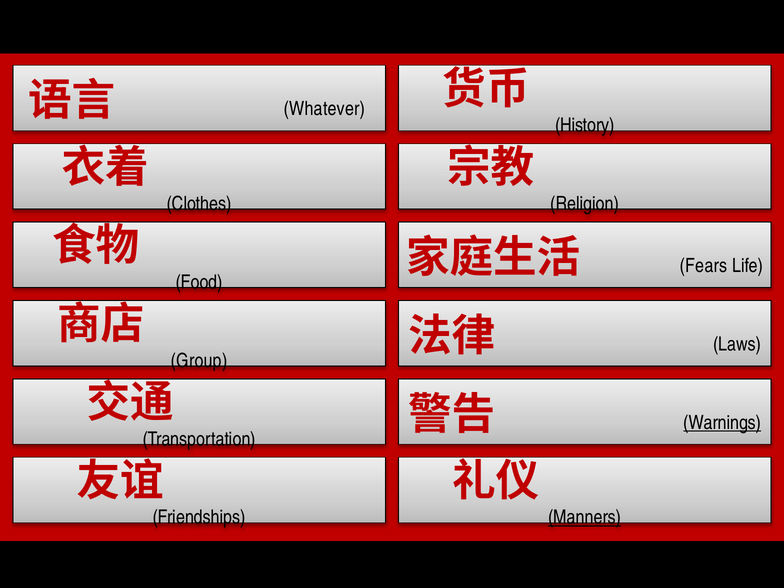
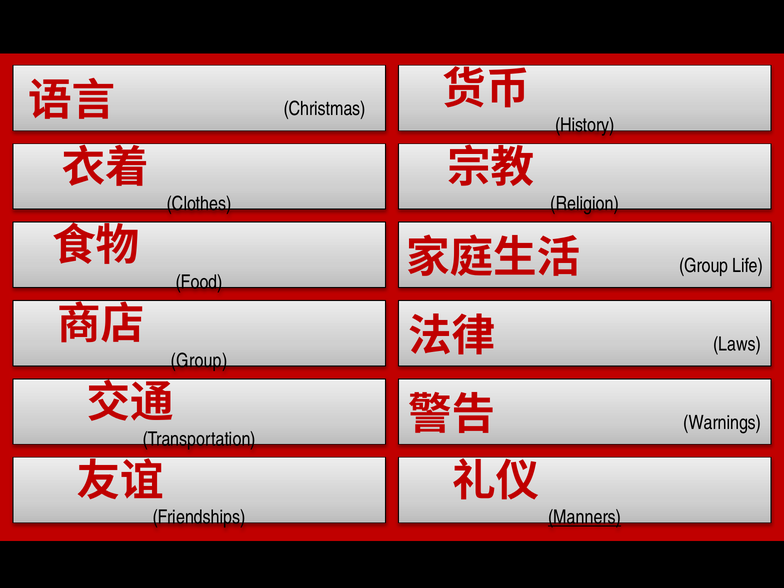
Whatever: Whatever -> Christmas (325, 109)
Fears: Fears -> Group (704, 266)
Warnings underline: present -> none (722, 423)
